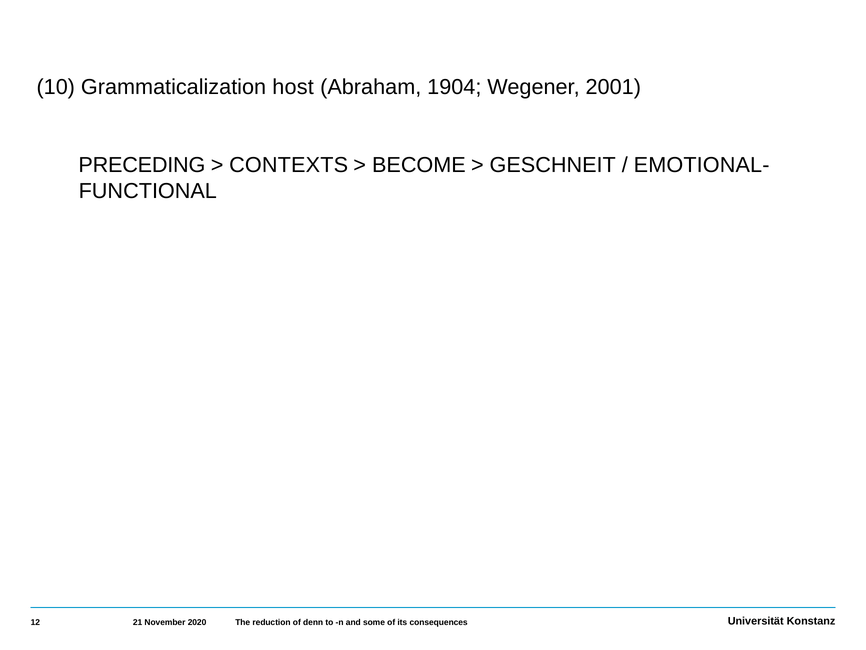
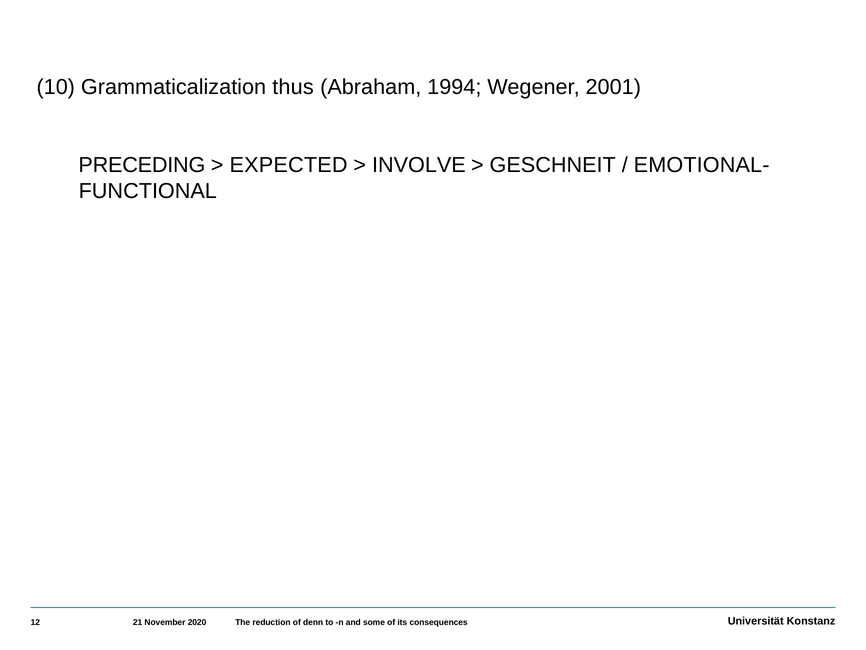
host: host -> thus (293, 87)
1904: 1904 -> 1994 (454, 87)
CONTEXTS: CONTEXTS -> EXPECTED (289, 165)
BECOME: BECOME -> INVOLVE (419, 165)
